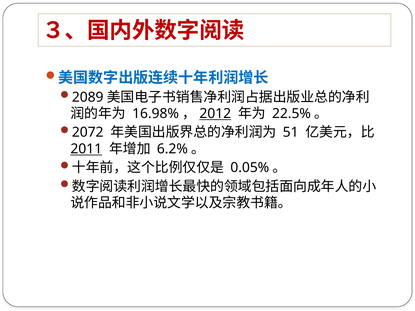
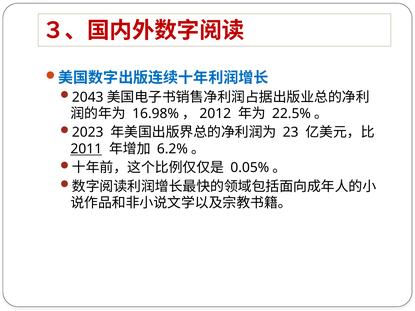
2089: 2089 -> 2043 (88, 97)
2012 underline: present -> none (215, 114)
2072: 2072 -> 2023 (88, 133)
51: 51 -> 23 (291, 133)
